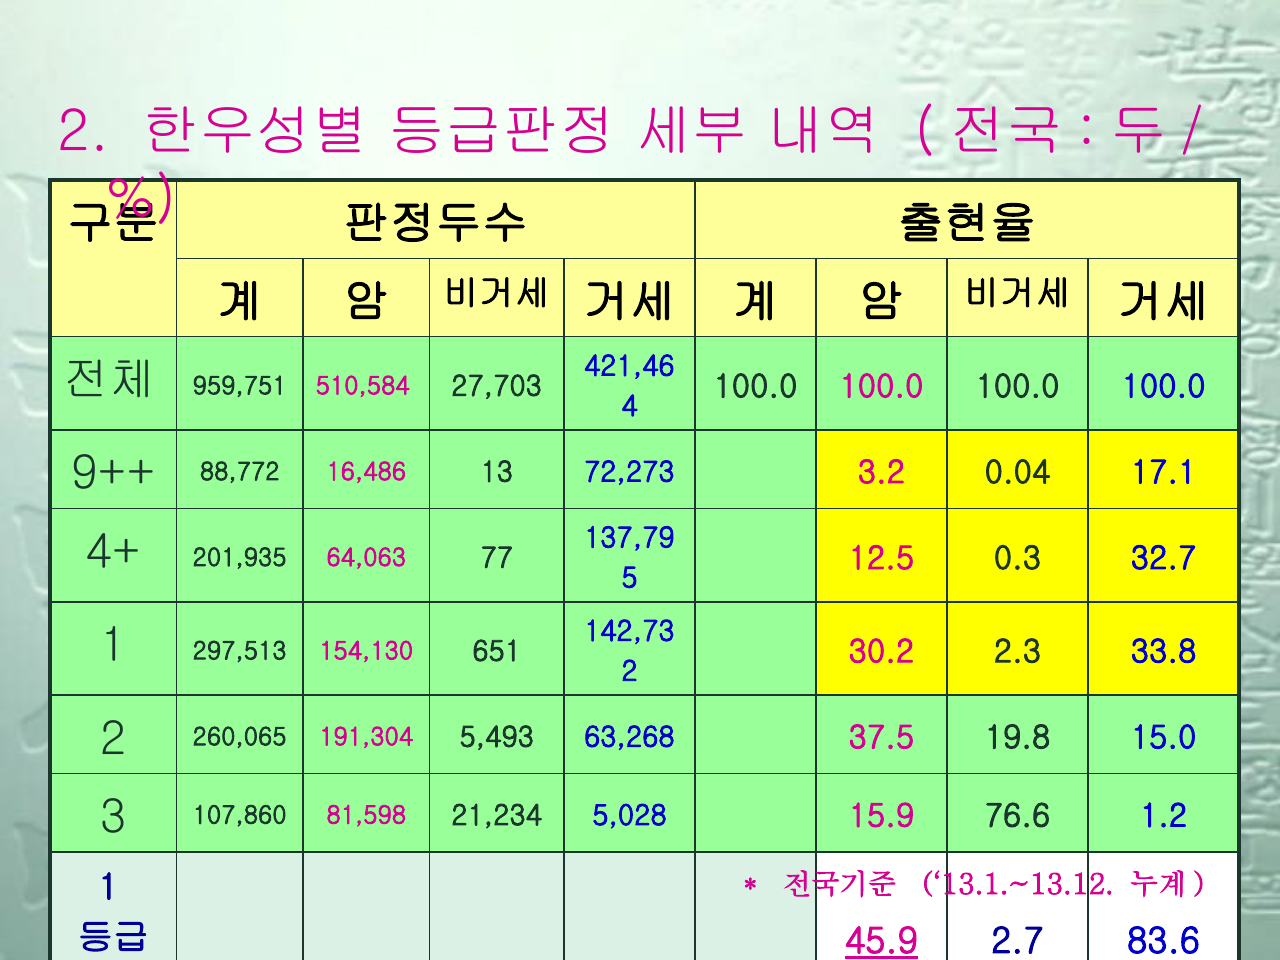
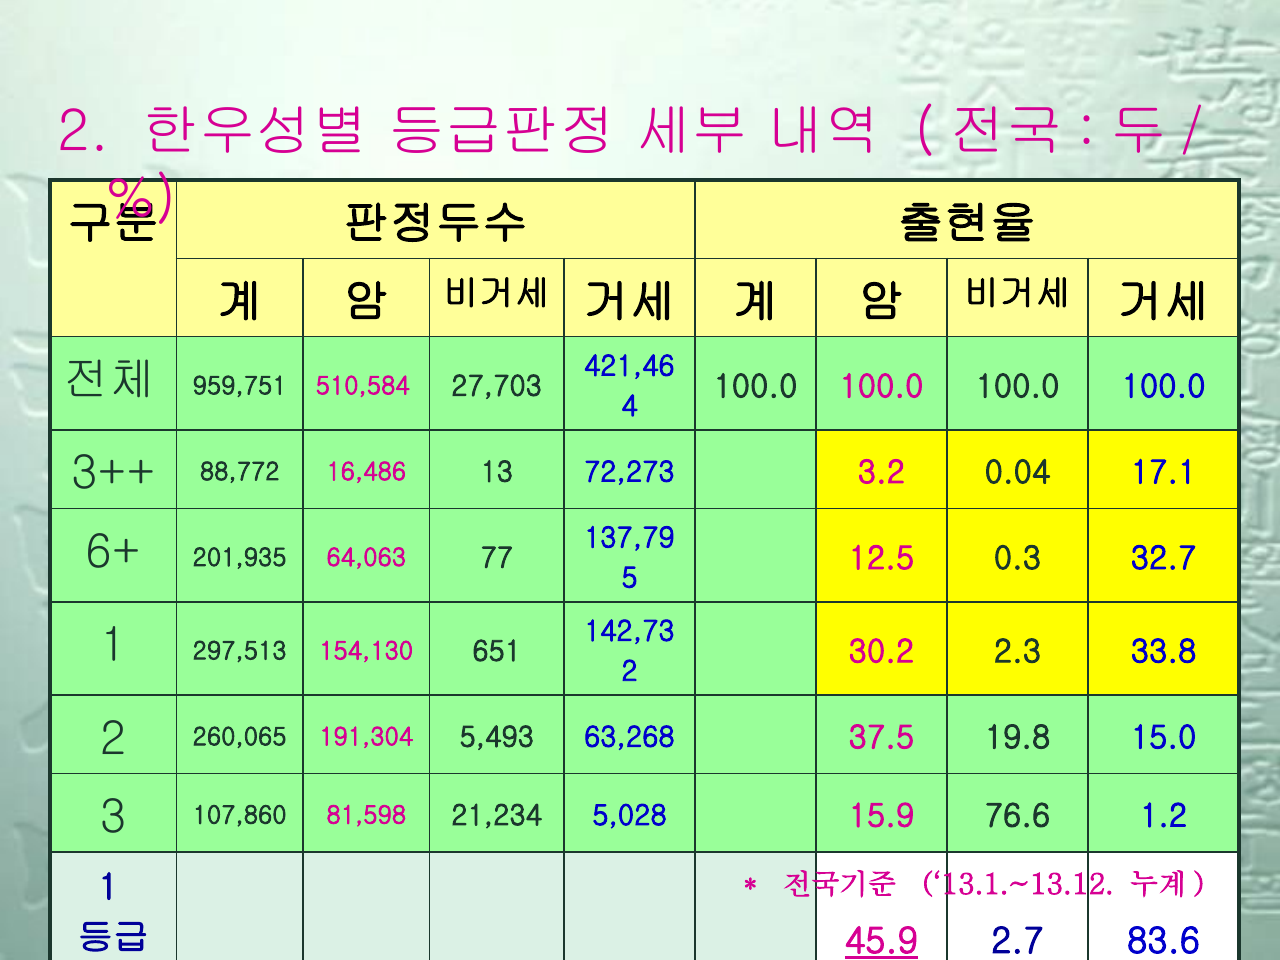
9++: 9++ -> 3++ (113, 474)
4+: 4+ -> 6+ (113, 552)
